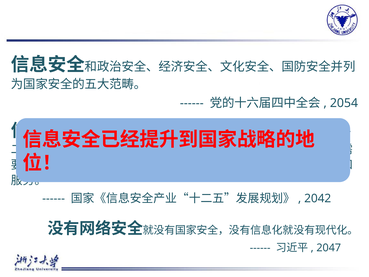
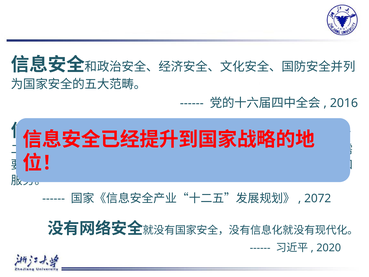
2054: 2054 -> 2016 (344, 103)
2042: 2042 -> 2072 (318, 198)
2047: 2047 -> 2020 (329, 248)
